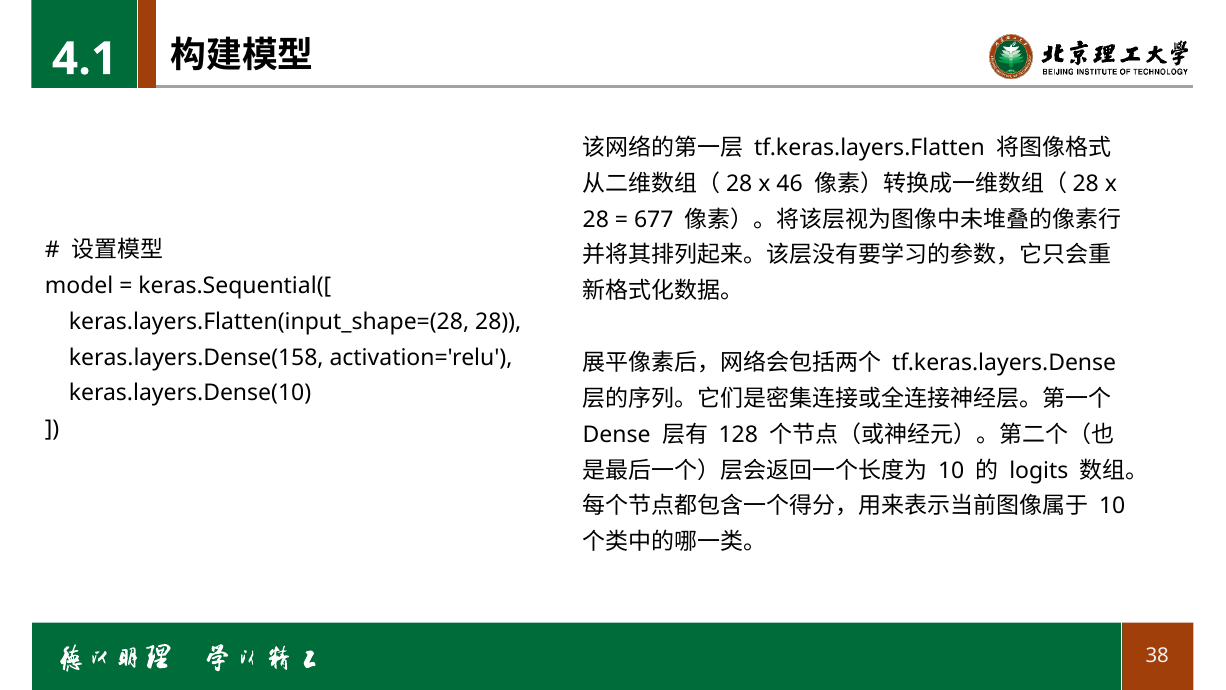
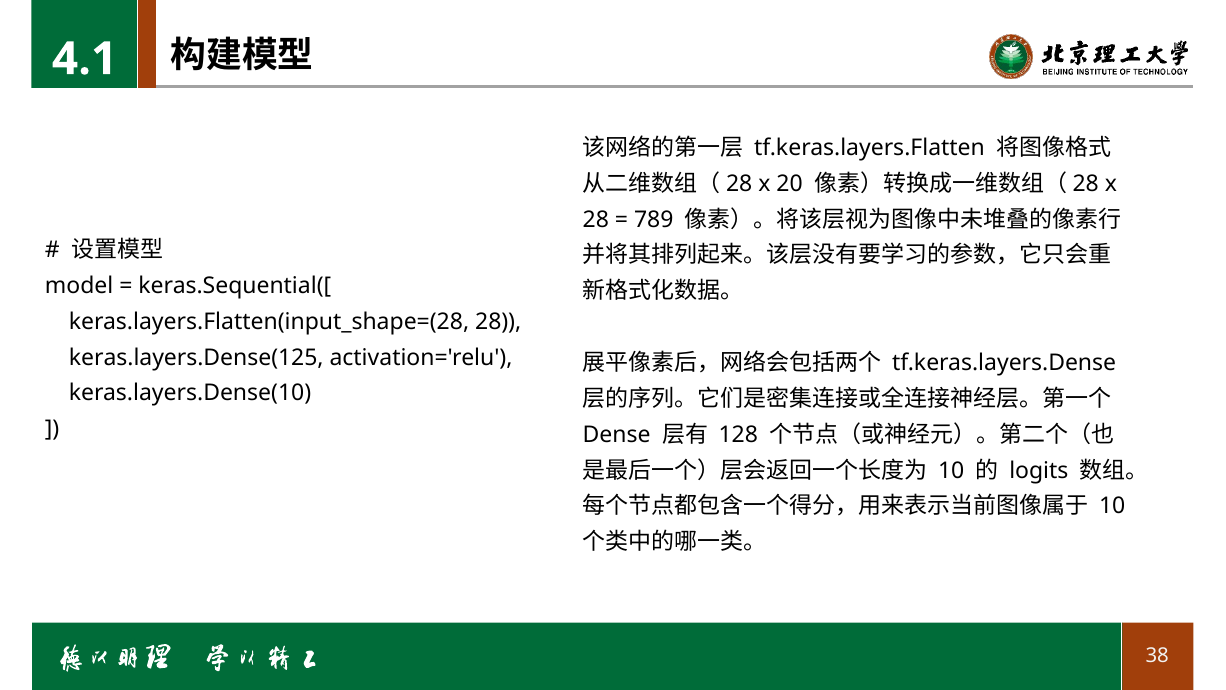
46: 46 -> 20 (790, 183)
677: 677 -> 789 (654, 219)
keras.layers.Dense(158: keras.layers.Dense(158 -> keras.layers.Dense(125 (196, 357)
